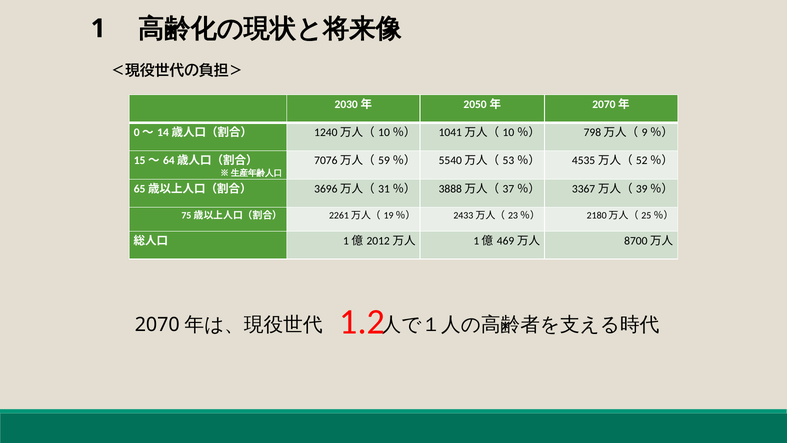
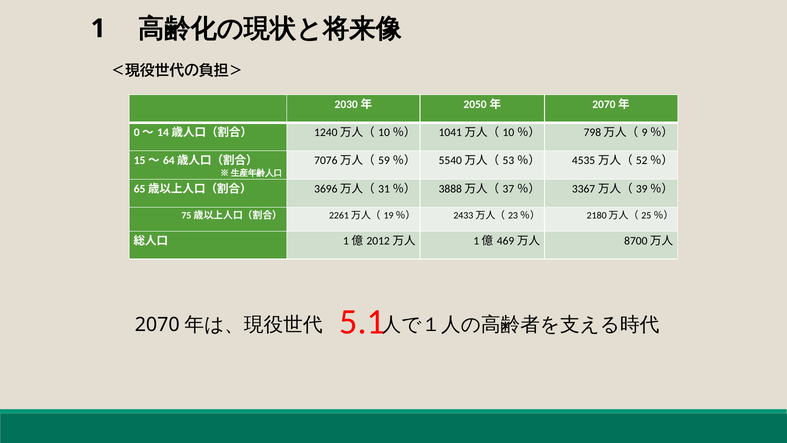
1.2: 1.2 -> 5.1 (362, 321)
